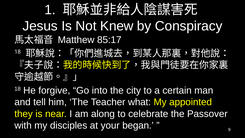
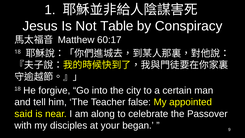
Knew: Knew -> Table (117, 26)
85:17: 85:17 -> 60:17 (109, 40)
what: what -> false (139, 102)
they: they -> said (24, 114)
